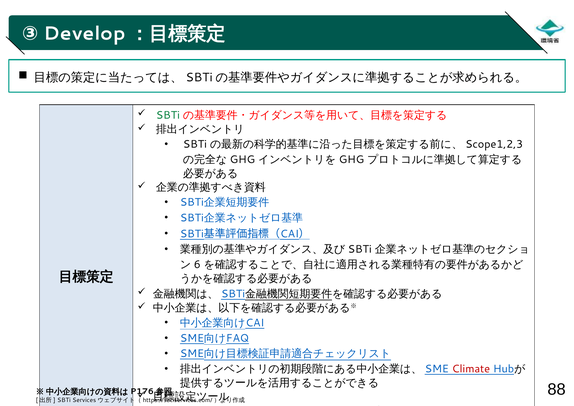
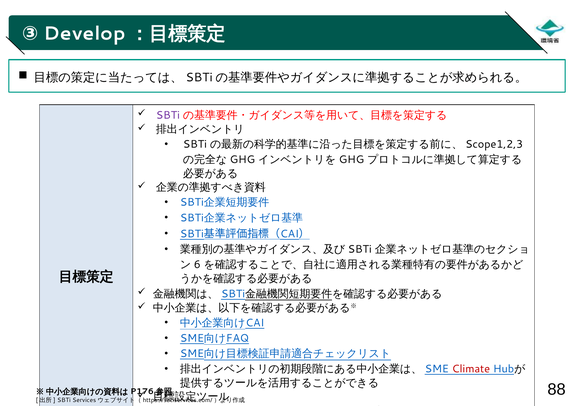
SBTi colour: green -> purple (168, 115)
